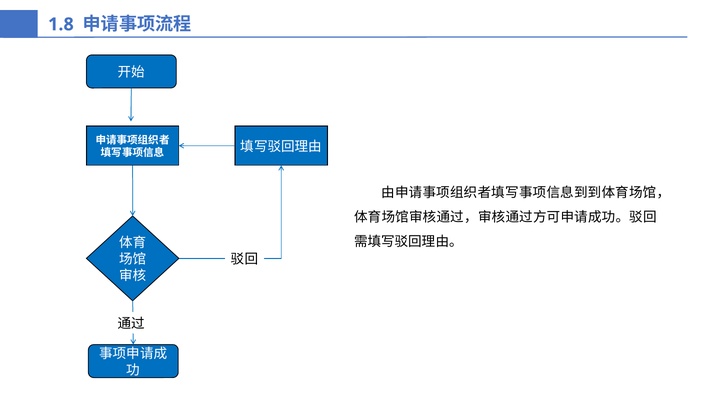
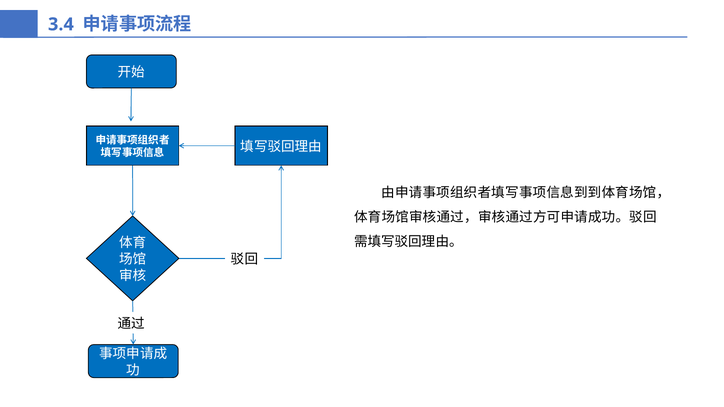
1.8: 1.8 -> 3.4 (61, 24)
